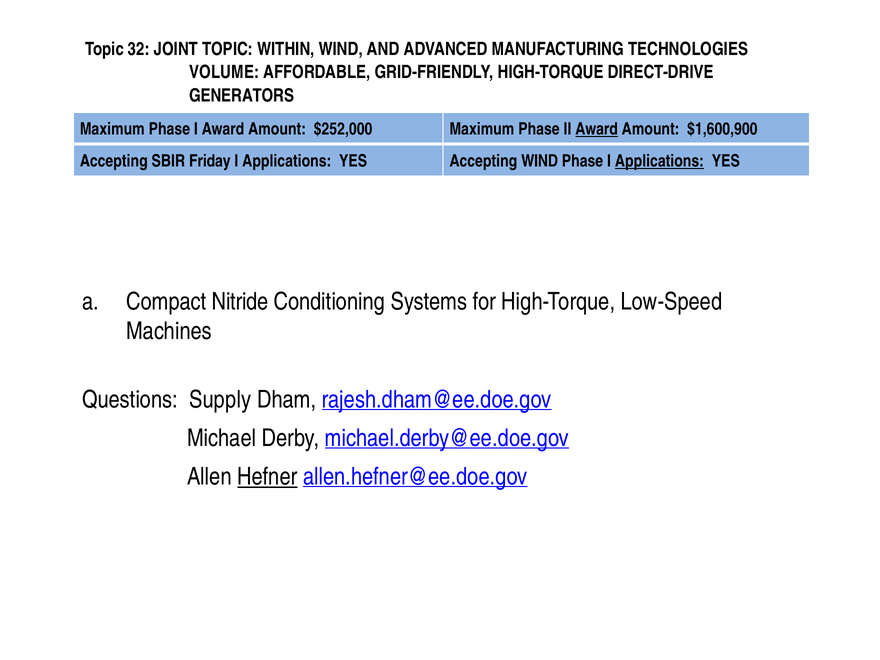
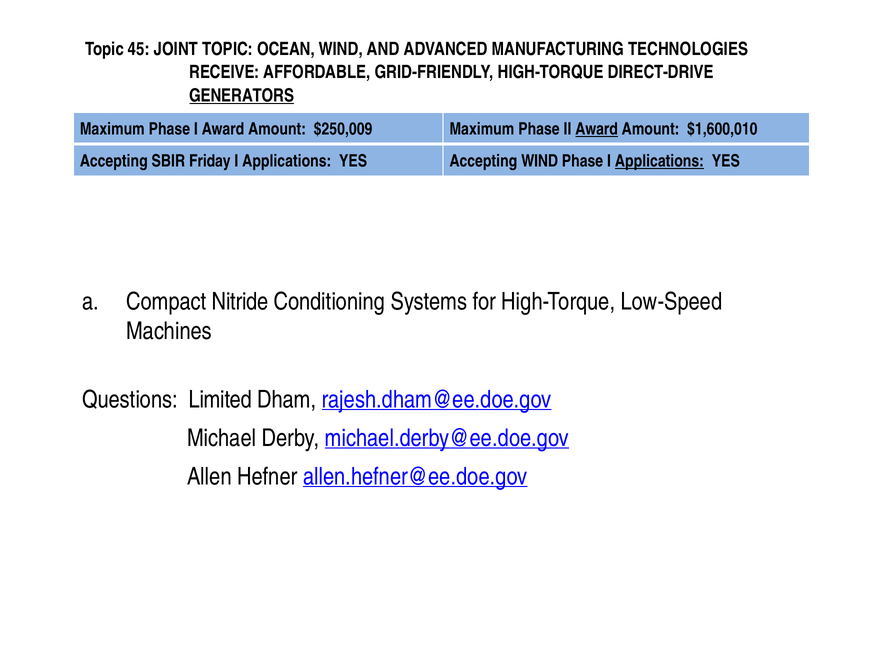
32: 32 -> 45 (139, 49)
WITHIN: WITHIN -> OCEAN (286, 49)
VOLUME: VOLUME -> RECEIVE (224, 72)
GENERATORS underline: none -> present (242, 95)
$252,000: $252,000 -> $250,009 (343, 129)
$1,600,900: $1,600,900 -> $1,600,010 (722, 129)
Supply: Supply -> Limited (220, 400)
Hefner underline: present -> none (267, 477)
